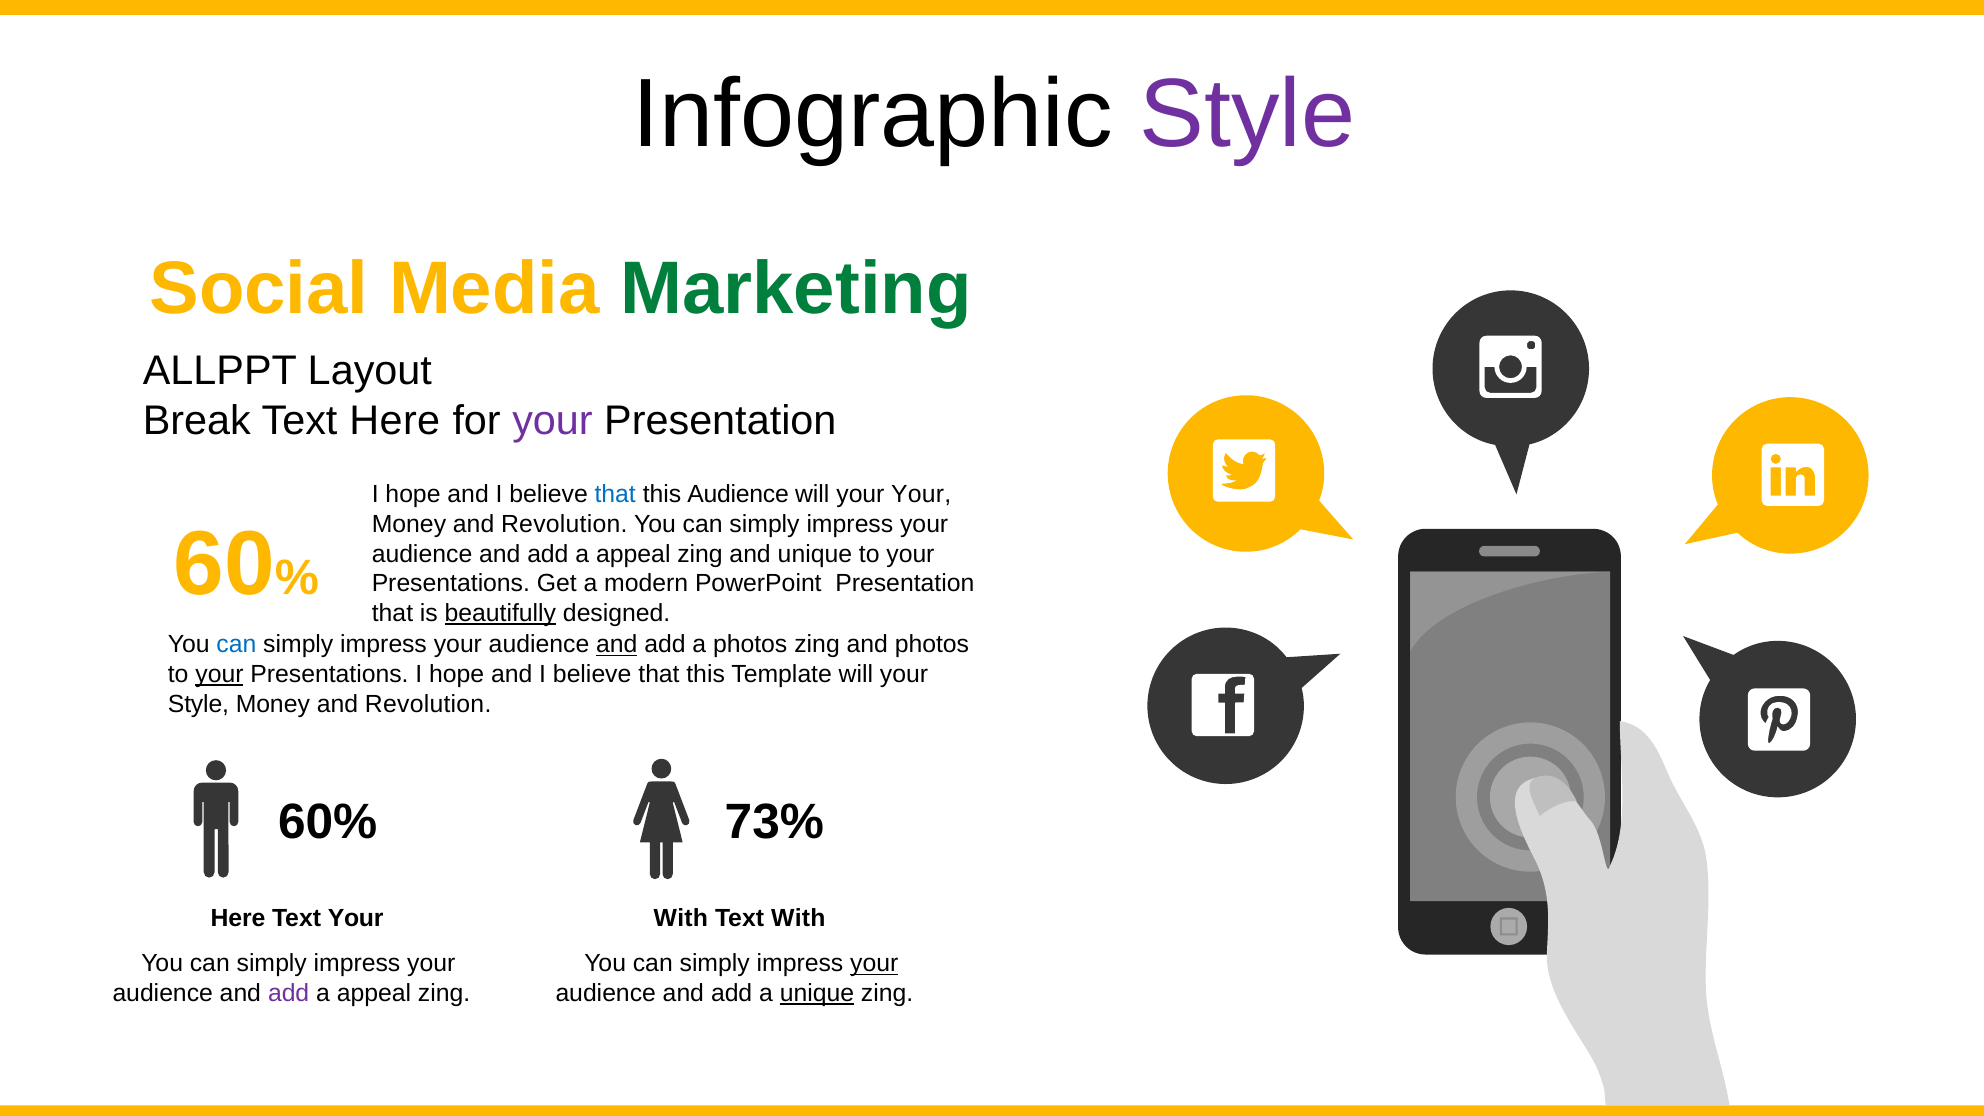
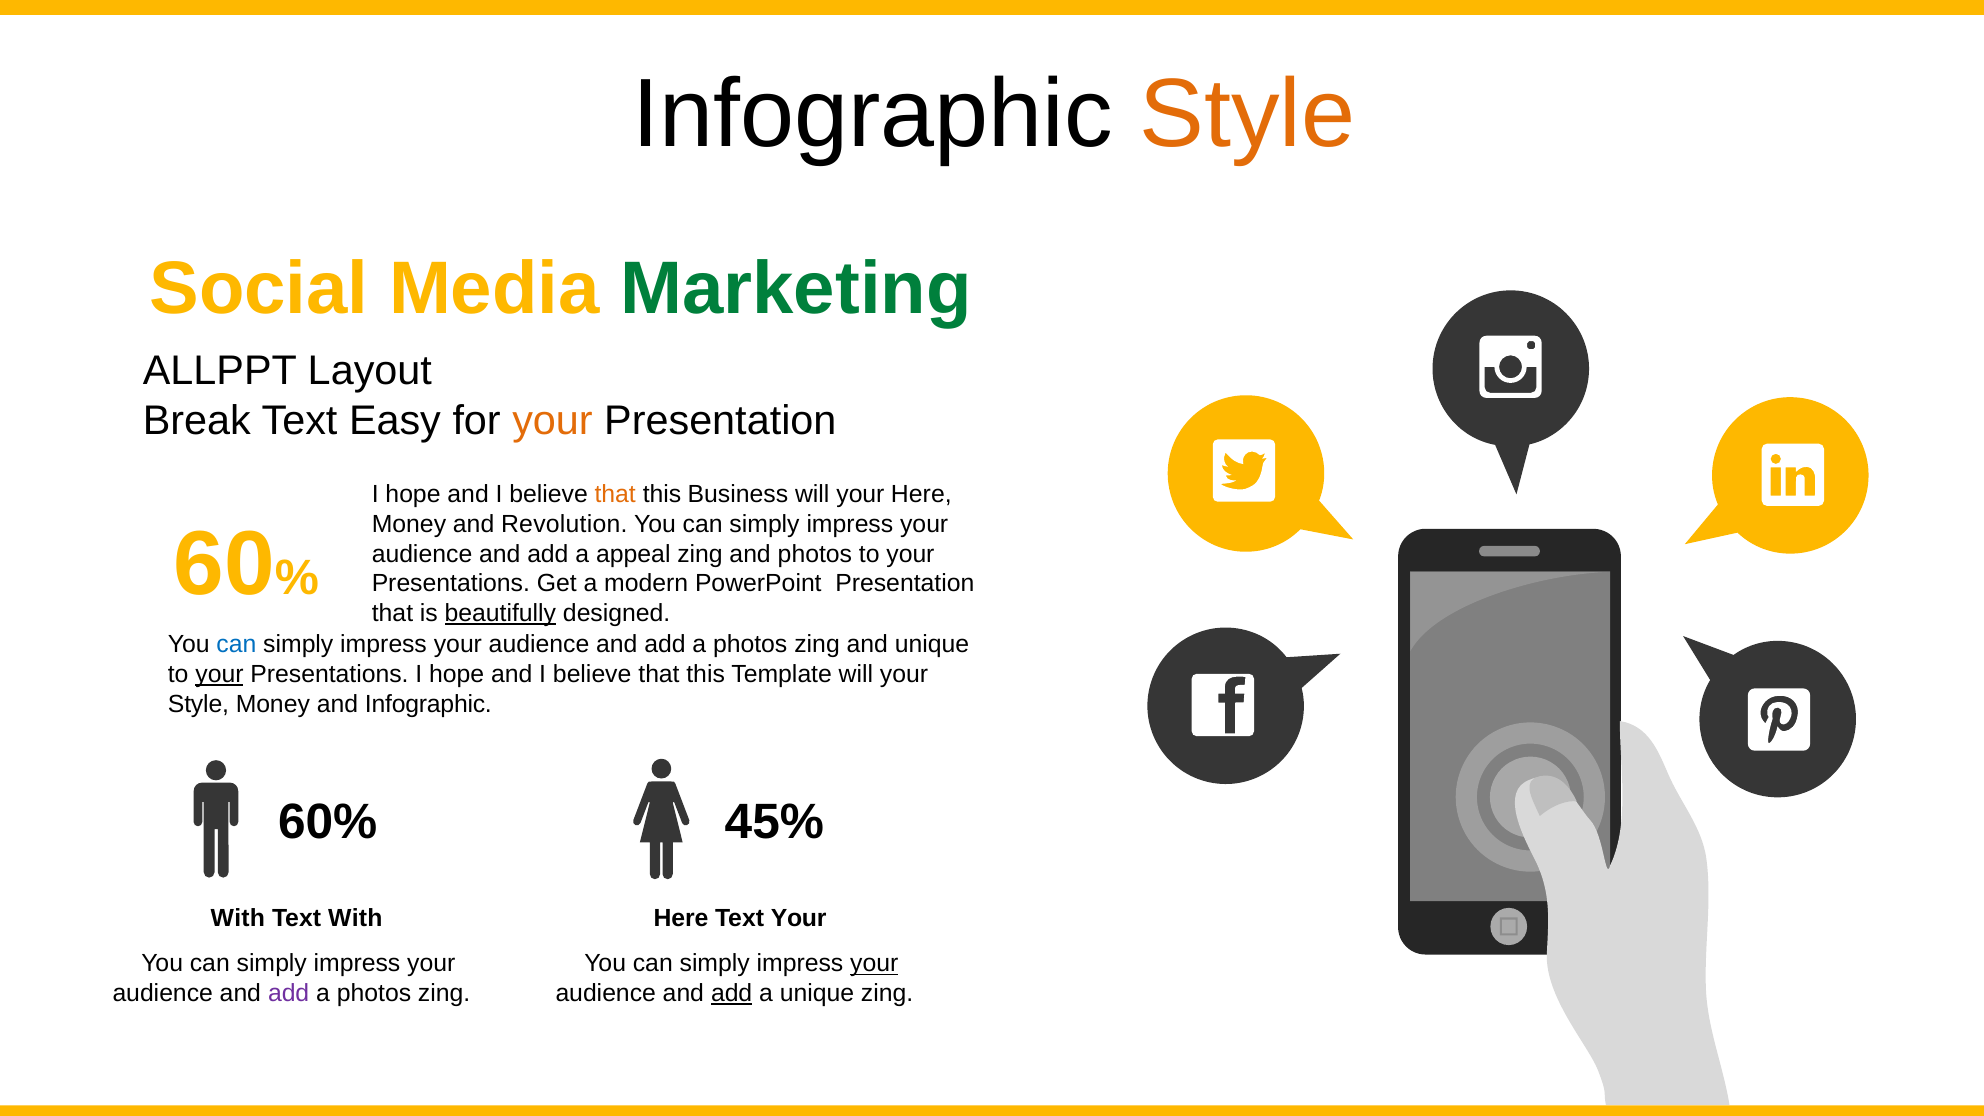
Style colour: purple -> orange (1248, 114)
Text Here: Here -> Easy (395, 421)
your colour: purple -> orange (552, 421)
that colour: blue -> orange (615, 494)
this Audience: Audience -> Business (738, 494)
your Your: Your -> Here (921, 494)
and unique: unique -> photos (815, 554)
and underline: present -> none (617, 645)
and photos: photos -> unique (932, 645)
Revolution: Revolution -> Infographic (428, 704)
73%: 73% -> 45% (774, 822)
Here: Here -> With (238, 918)
Text Your: Your -> With (355, 918)
With: With -> Here (681, 918)
Text With: With -> Your (799, 918)
appeal: appeal -> photos (374, 993)
add underline: none -> present (732, 993)
unique underline: present -> none (817, 993)
